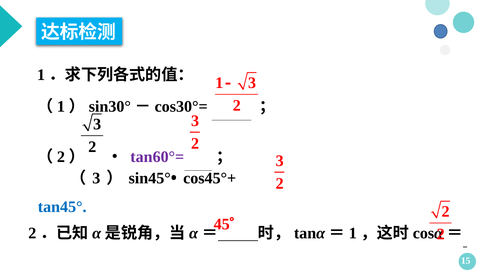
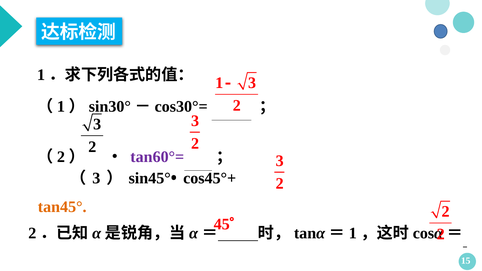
tan45° colour: blue -> orange (62, 207)
